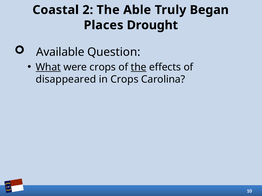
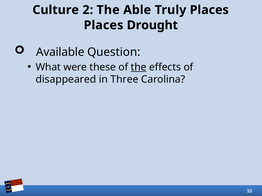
Coastal: Coastal -> Culture (56, 10)
Truly Began: Began -> Places (209, 10)
What underline: present -> none (48, 67)
were crops: crops -> these (103, 67)
in Crops: Crops -> Three (124, 80)
